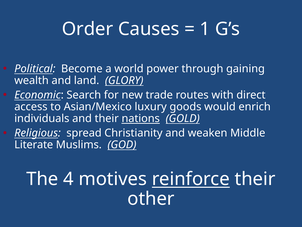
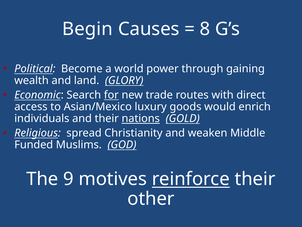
Order: Order -> Begin (87, 29)
1: 1 -> 8 (205, 29)
for underline: none -> present (111, 95)
Literate: Literate -> Funded (34, 145)
4: 4 -> 9 (68, 179)
